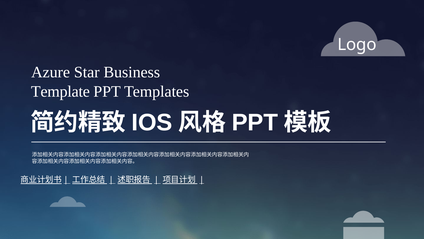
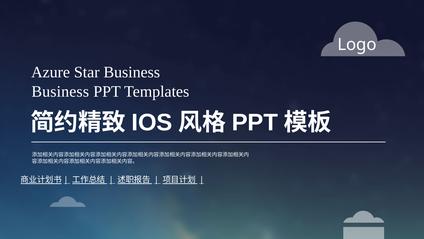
Template: Template -> Business (60, 91)
